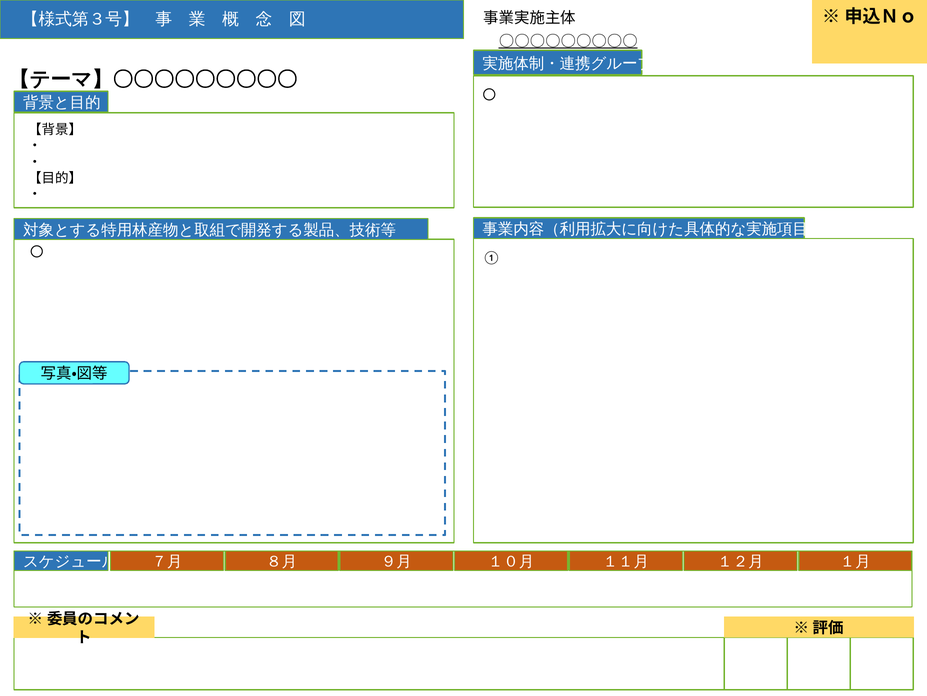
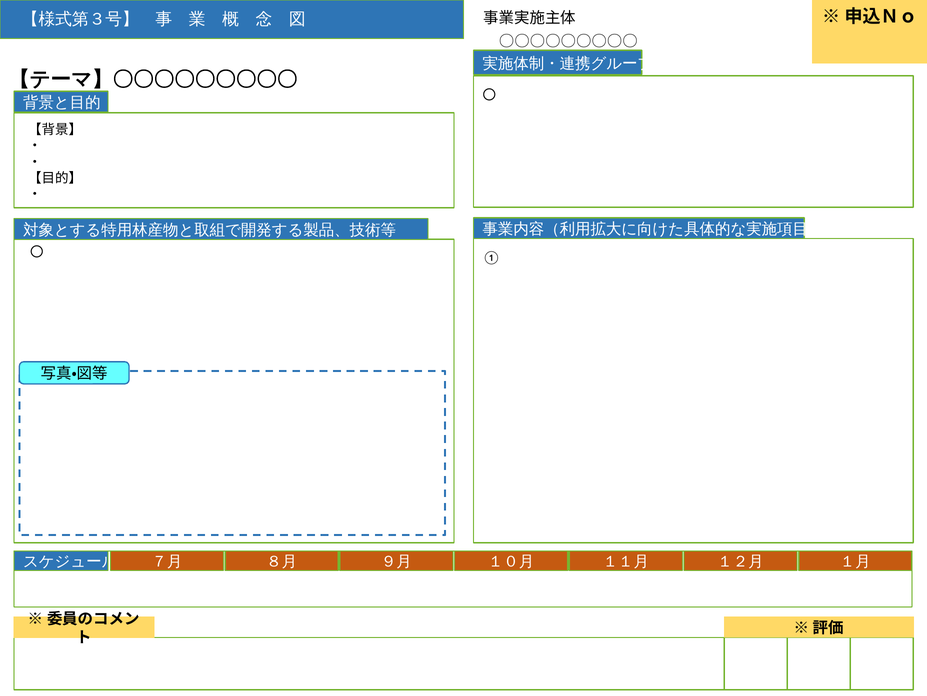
〇〇〇〇〇〇〇〇〇 underline: present -> none (568, 41)
